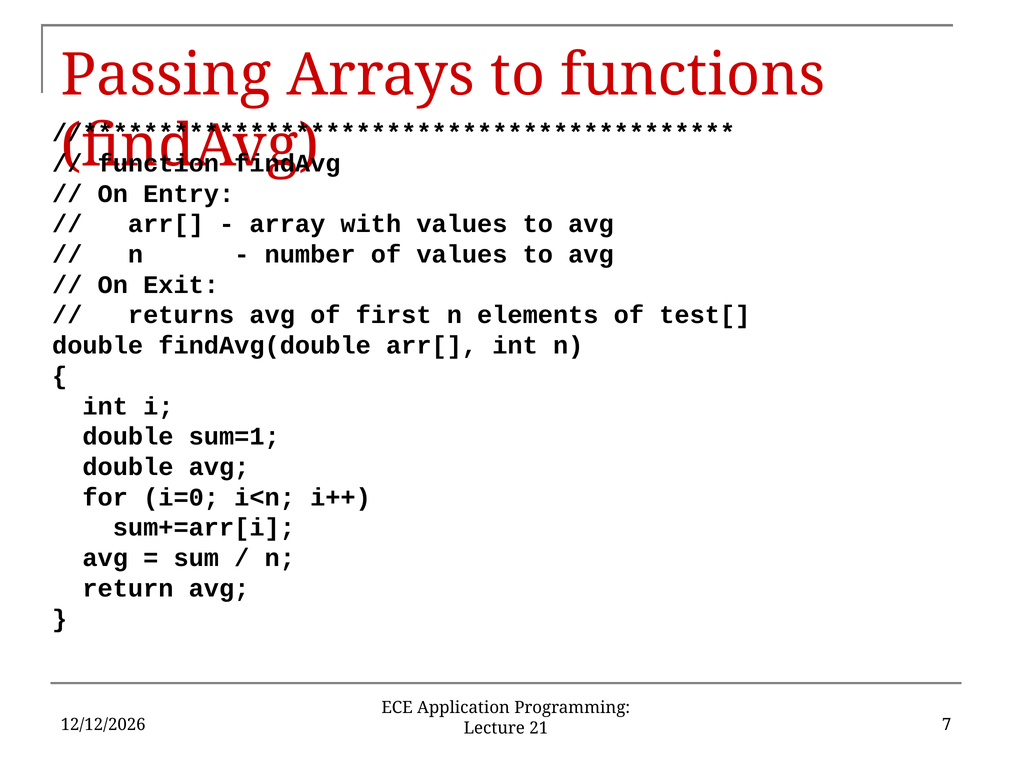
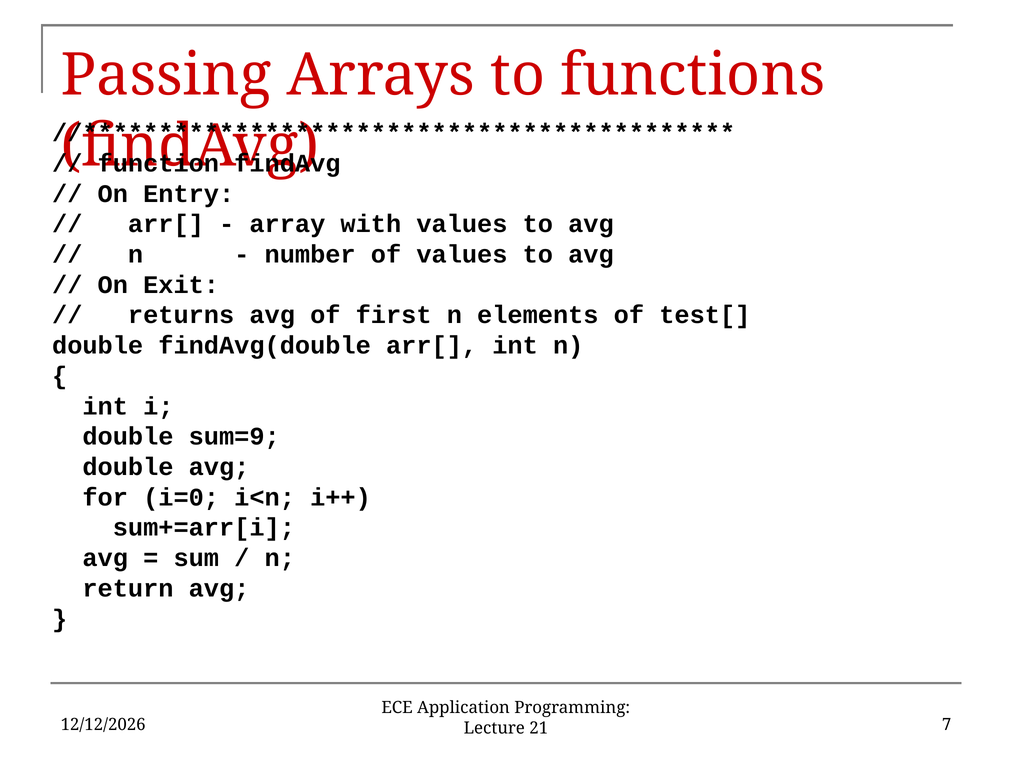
sum=1: sum=1 -> sum=9 (234, 437)
